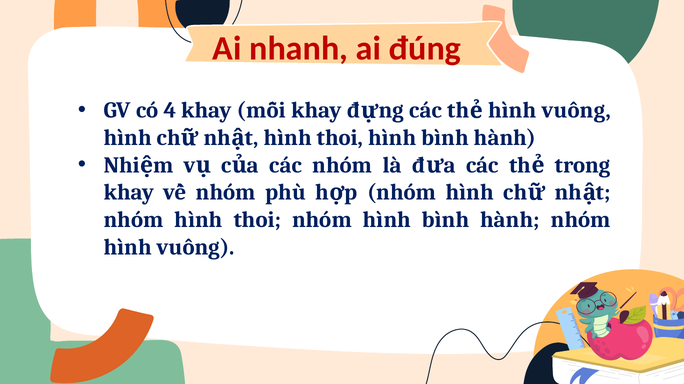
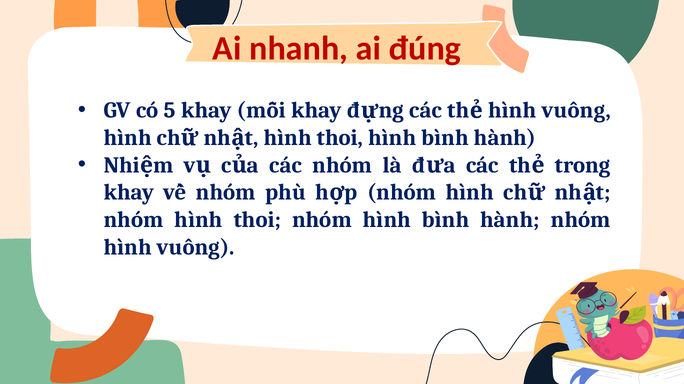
4: 4 -> 5 (170, 111)
